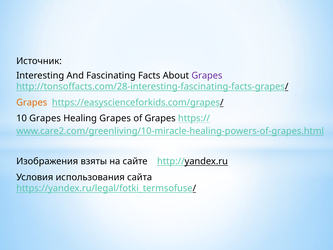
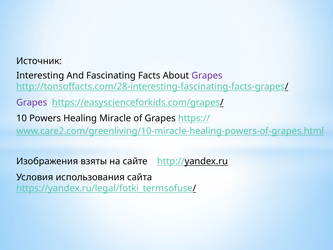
Grapes colour: orange -> purple (32, 102)
10 Grapes: Grapes -> Powers (45, 118)
Healing Grapes: Grapes -> Miracle (115, 118)
